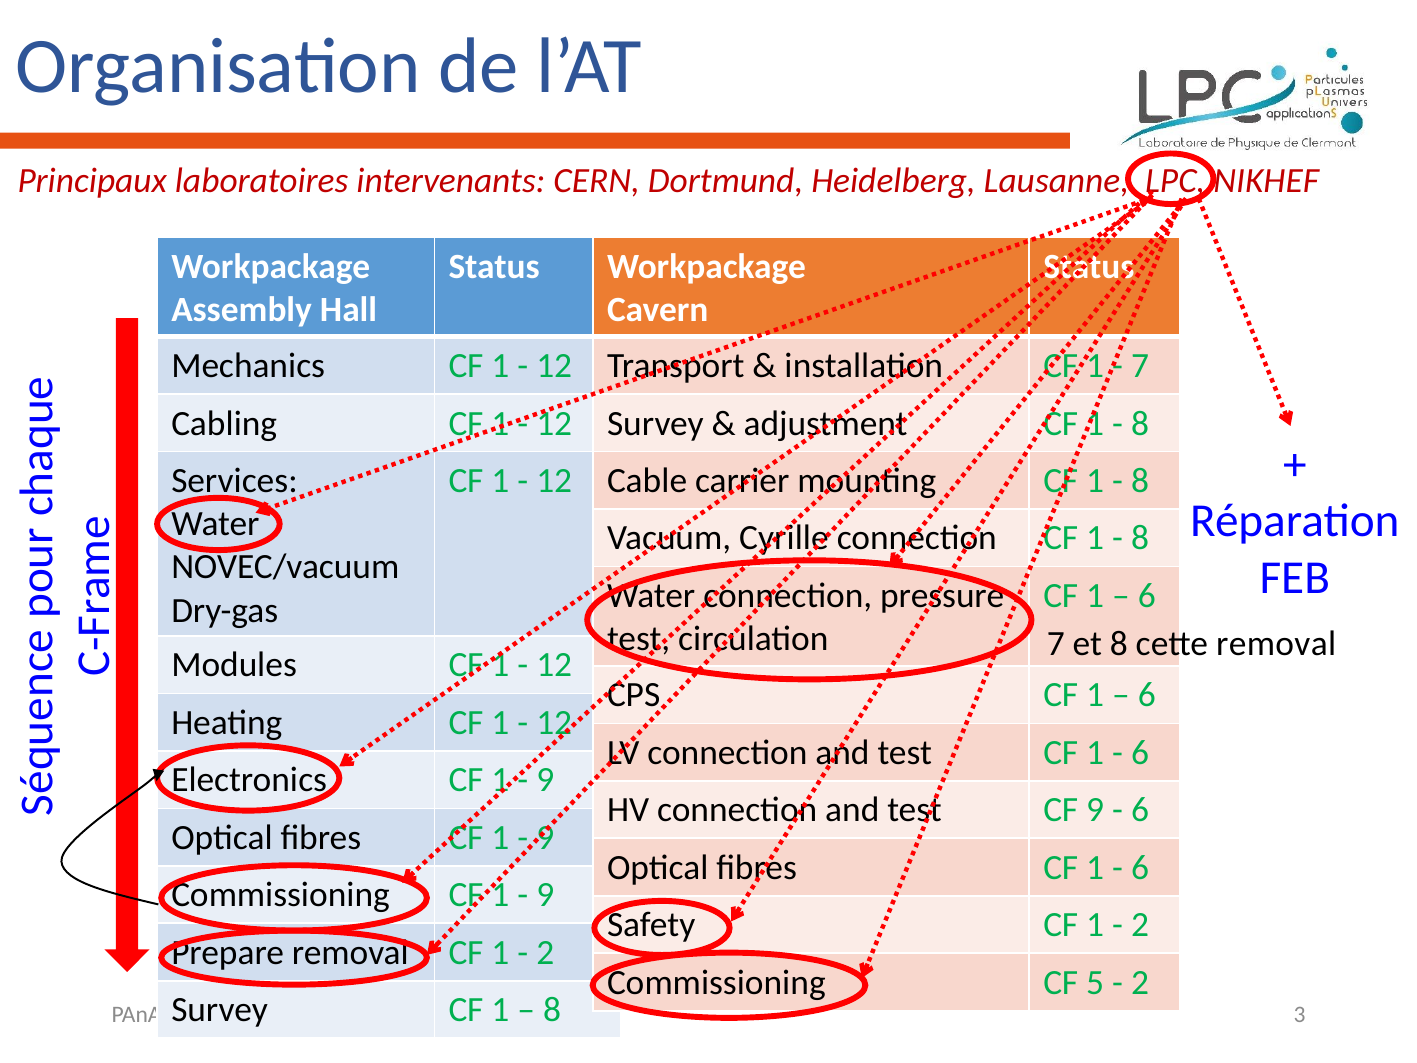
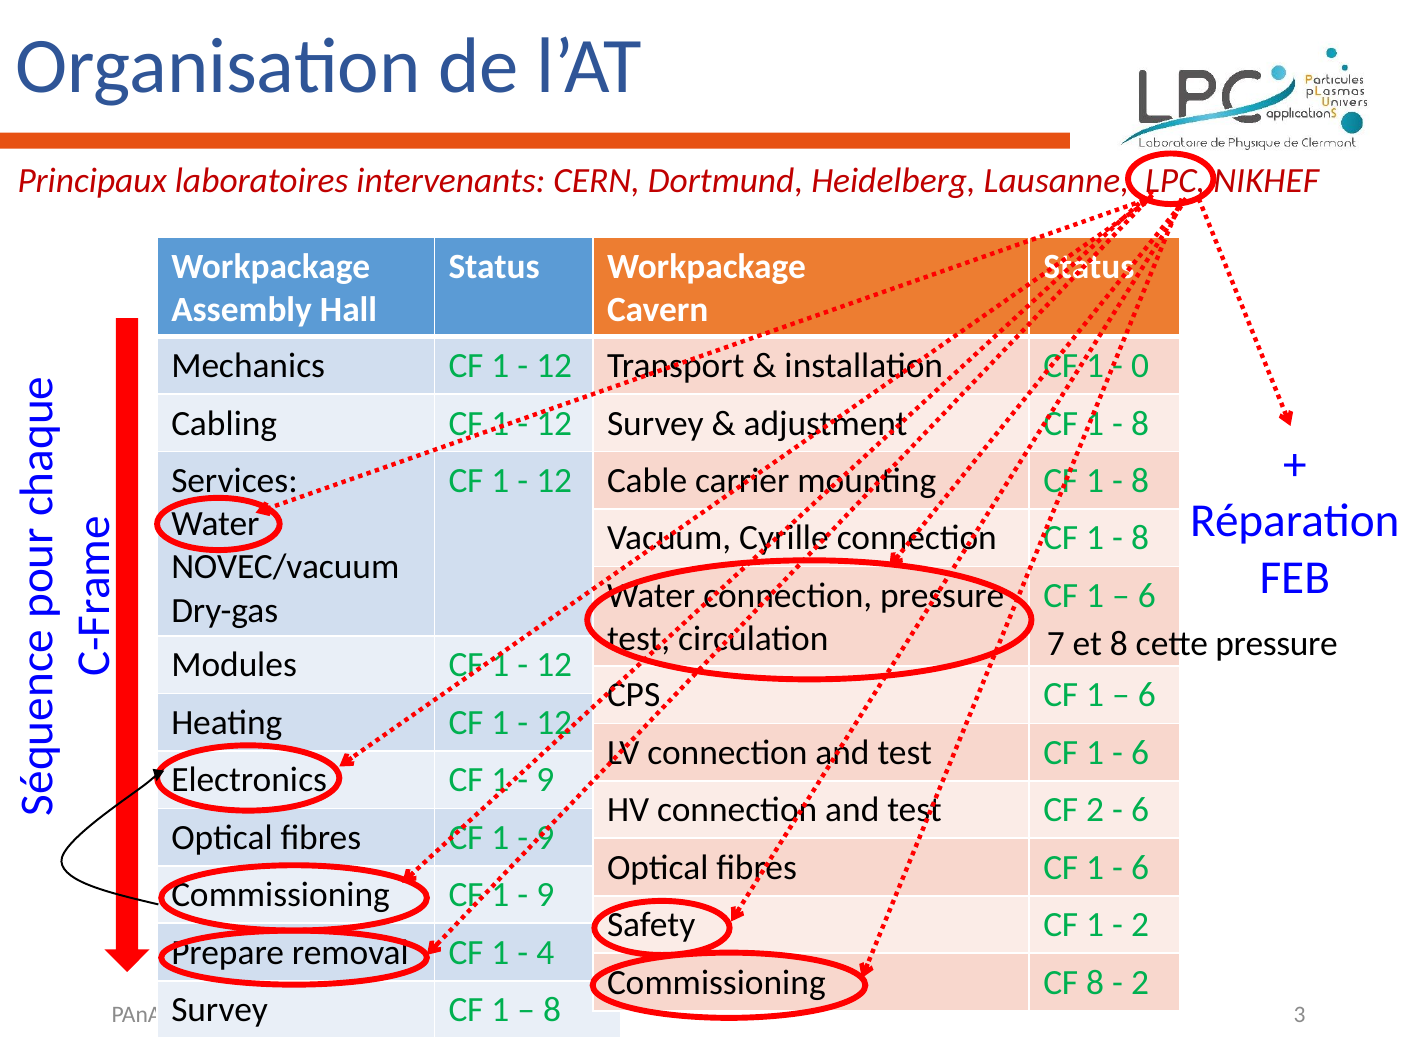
7: 7 -> 0 (1140, 366)
cette removal: removal -> pressure (1277, 643)
CF 9: 9 -> 2 (1095, 810)
2: 2 -> 4 (545, 952)
CF 5: 5 -> 8 (1095, 982)
